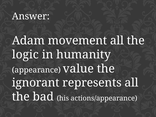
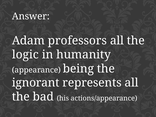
movement: movement -> professors (77, 41)
value: value -> being (78, 69)
